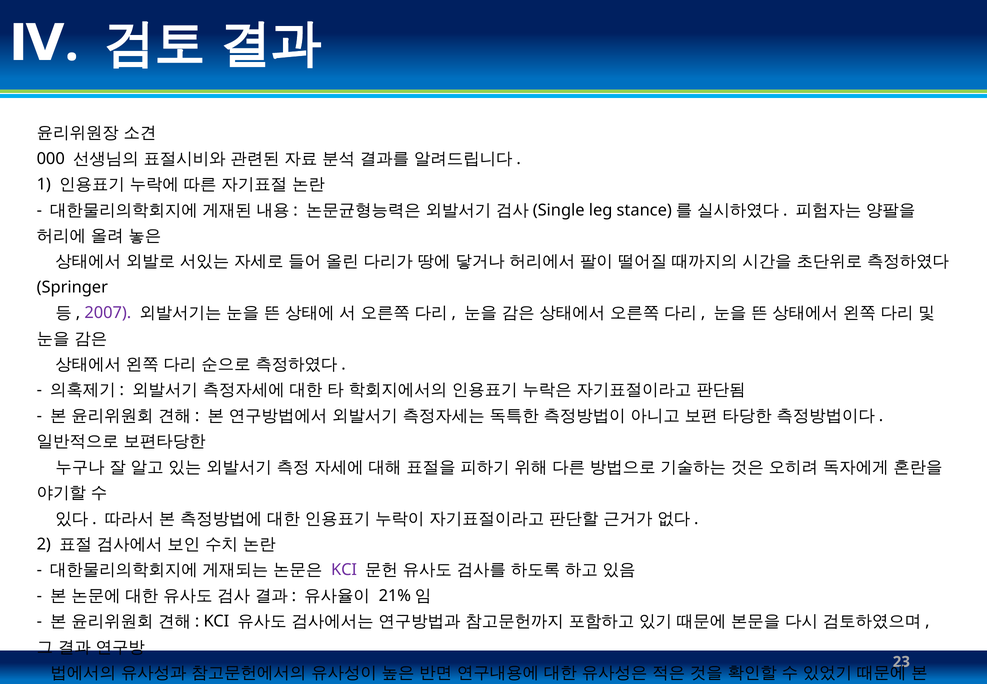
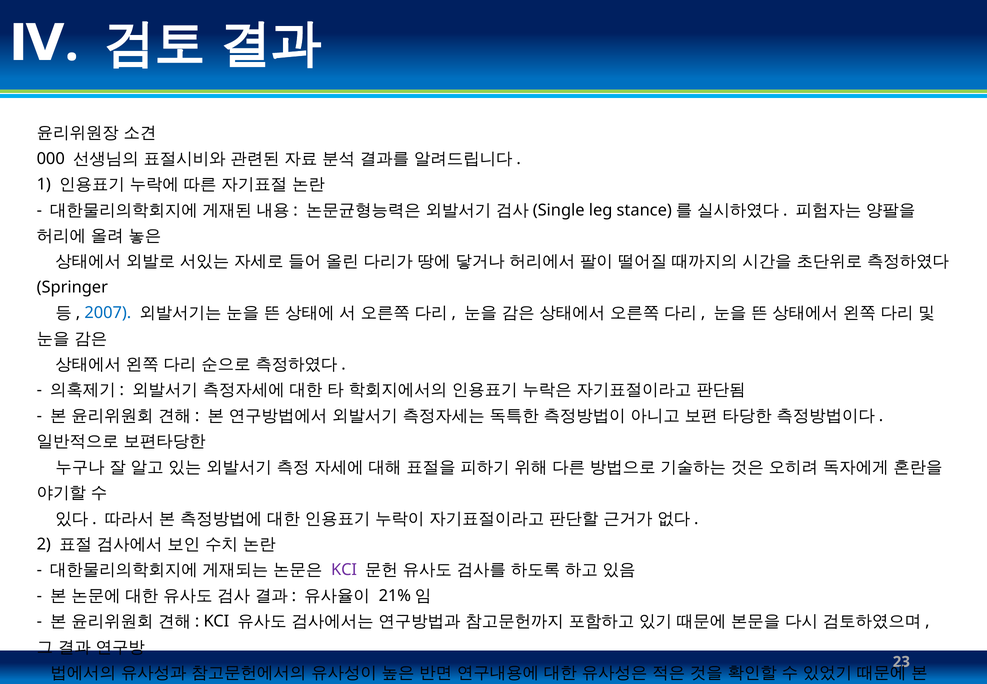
2007 colour: purple -> blue (108, 313)
